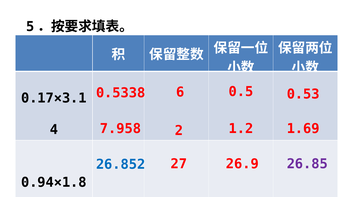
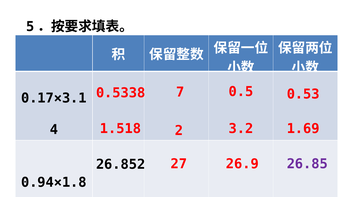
6: 6 -> 7 (180, 92)
7.958: 7.958 -> 1.518 (120, 129)
1.2: 1.2 -> 3.2 (241, 129)
26.852 colour: blue -> black (121, 165)
